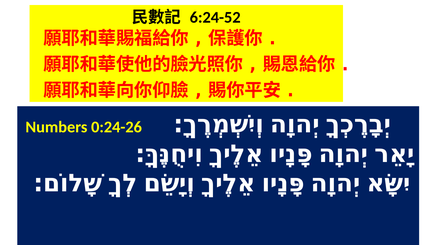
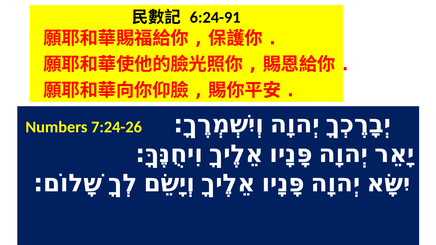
6:24-52: 6:24-52 -> 6:24-91 (215, 18)
0:24-26: 0:24-26 -> 7:24-26 (117, 127)
